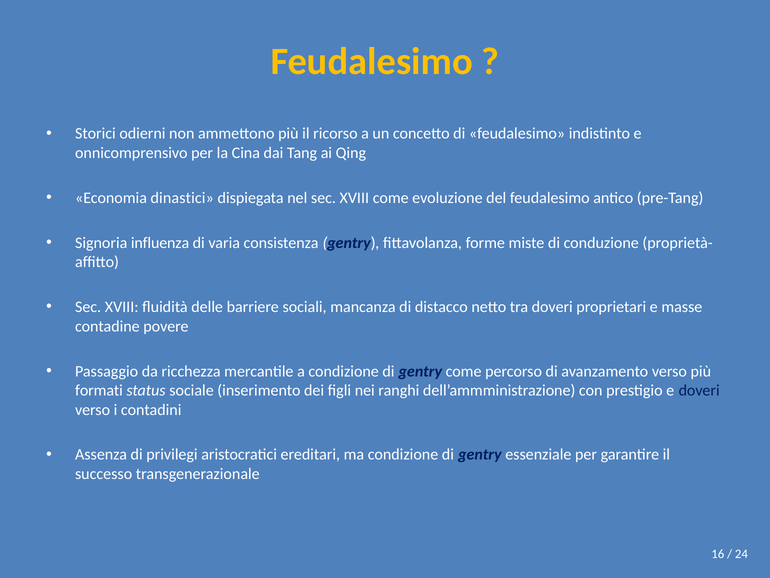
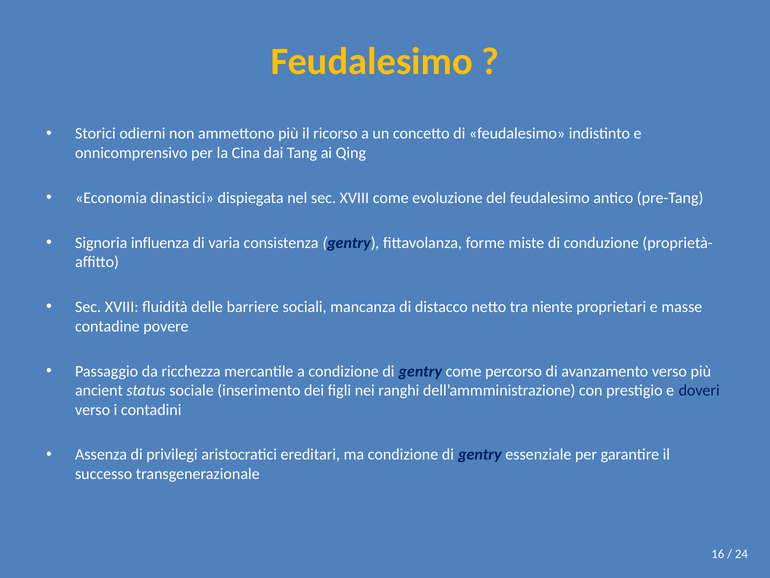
tra doveri: doveri -> niente (552, 307)
formati: formati -> ancient (99, 390)
